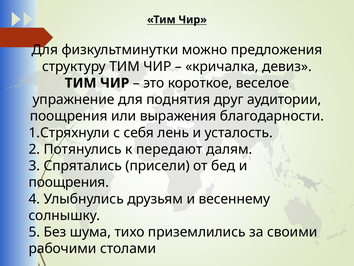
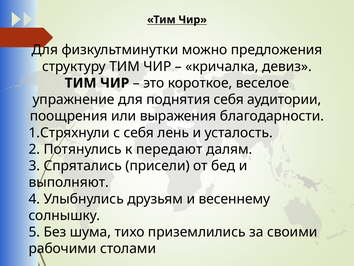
поднятия друг: друг -> себя (229, 99)
поощрения: поощрения -> выполняют (69, 182)
